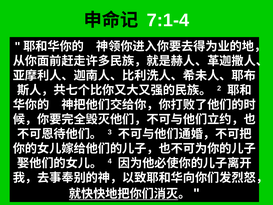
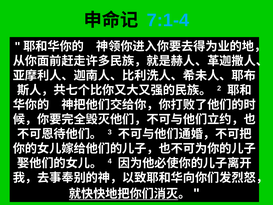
7:1-4 colour: white -> light blue (168, 20)
